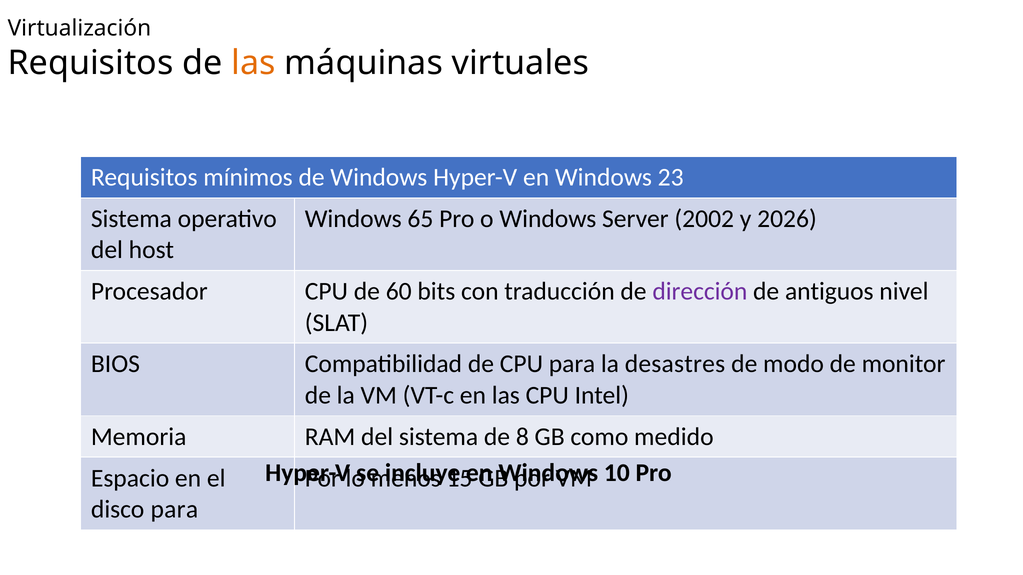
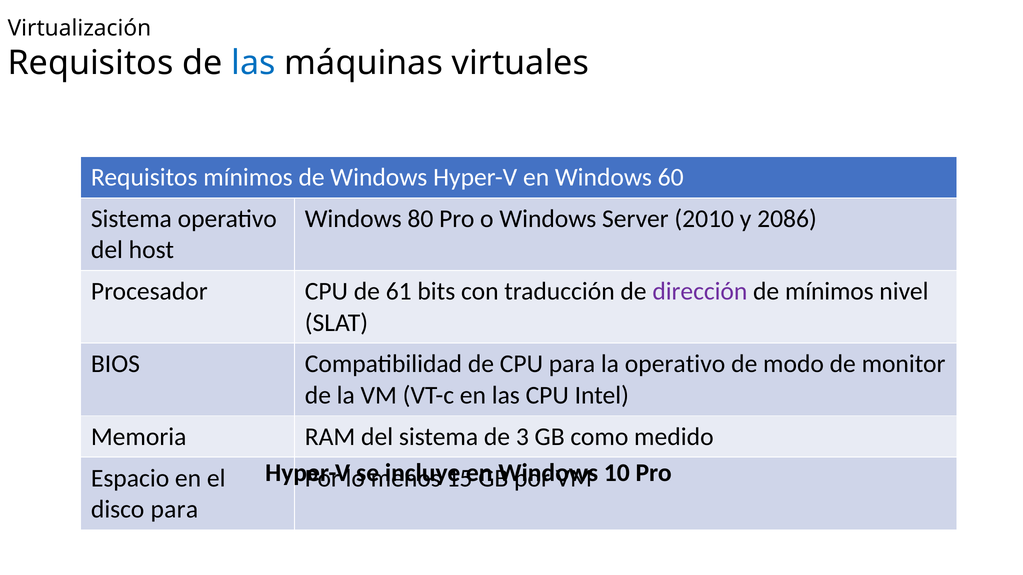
las colour: orange -> blue (253, 63)
23: 23 -> 60 (671, 178)
65: 65 -> 80 (420, 219)
2002: 2002 -> 2010 (704, 219)
2026: 2026 -> 2086 (787, 219)
60: 60 -> 61 (399, 292)
de antiguos: antiguos -> mínimos (829, 292)
la desastres: desastres -> operativo (675, 364)
8: 8 -> 3 (522, 437)
